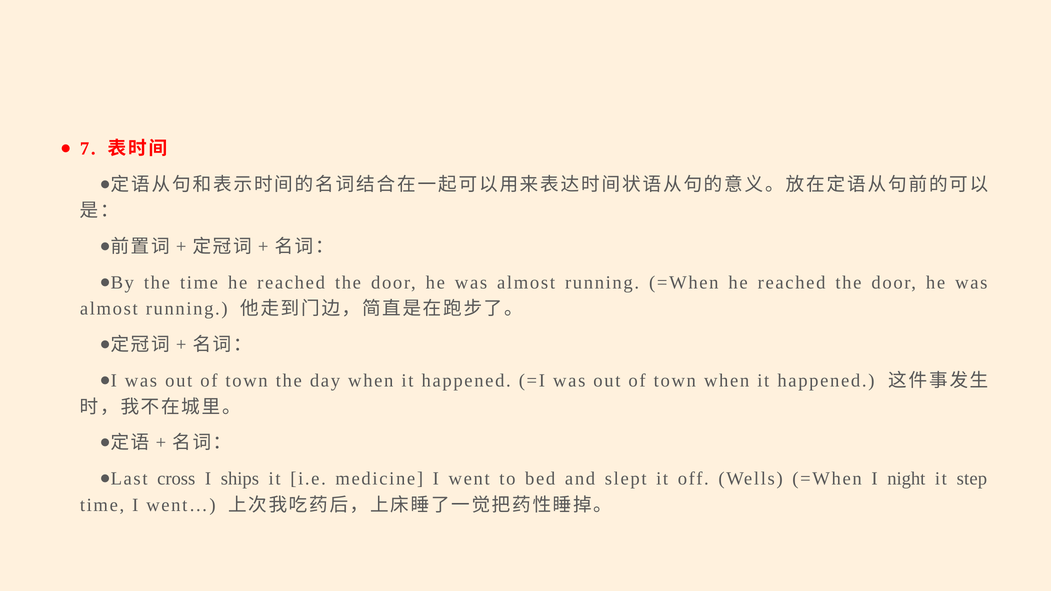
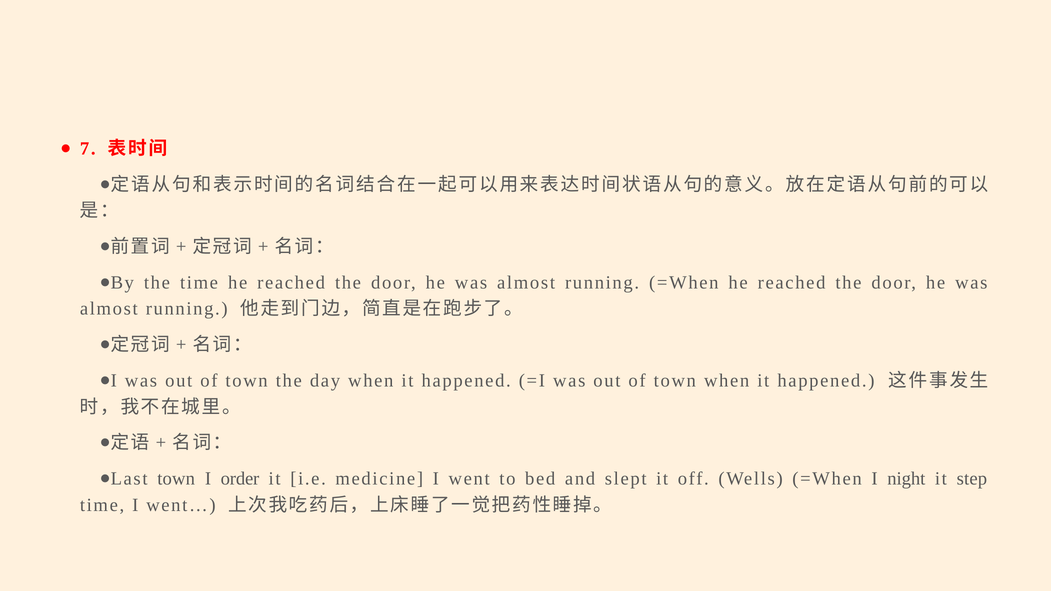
cross: cross -> town (176, 479)
ships: ships -> order (240, 479)
